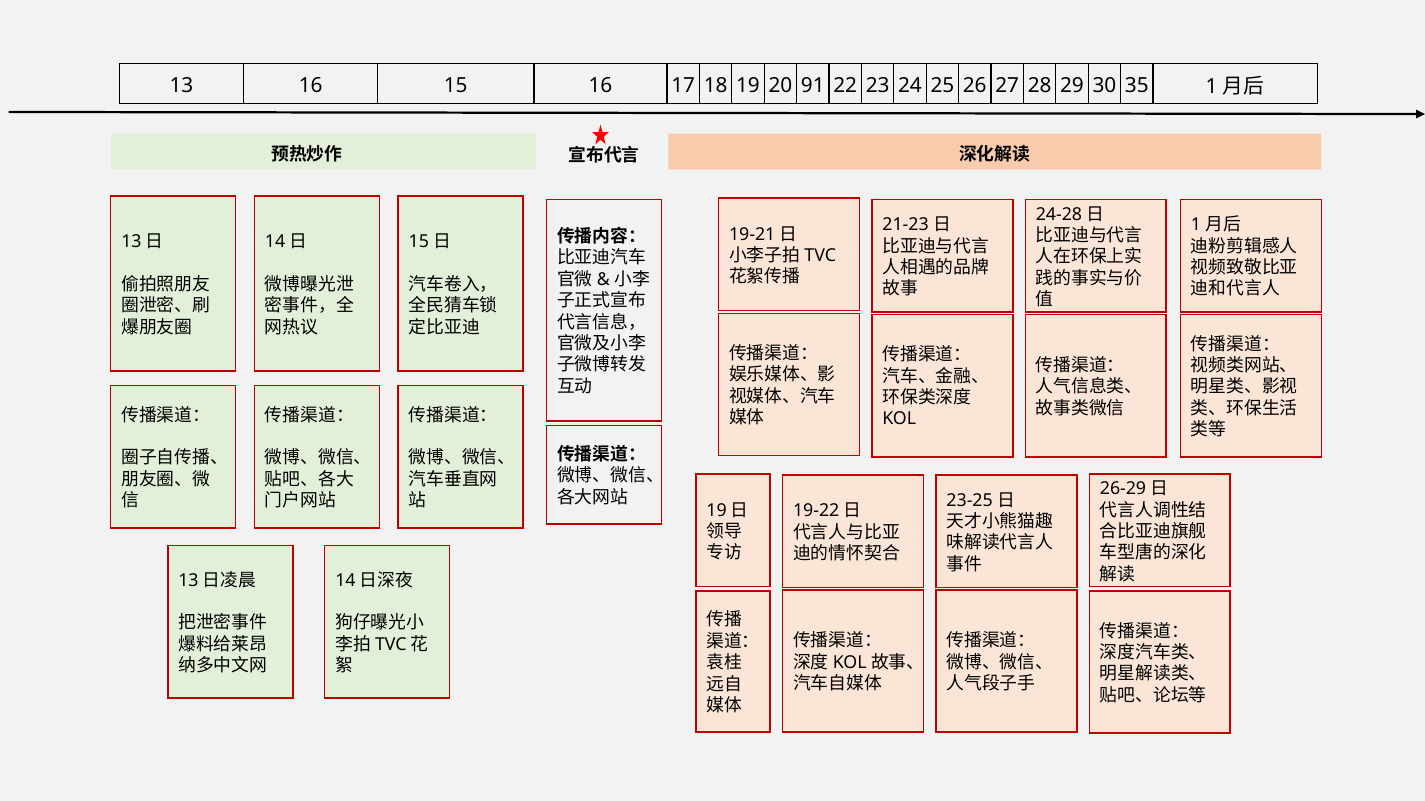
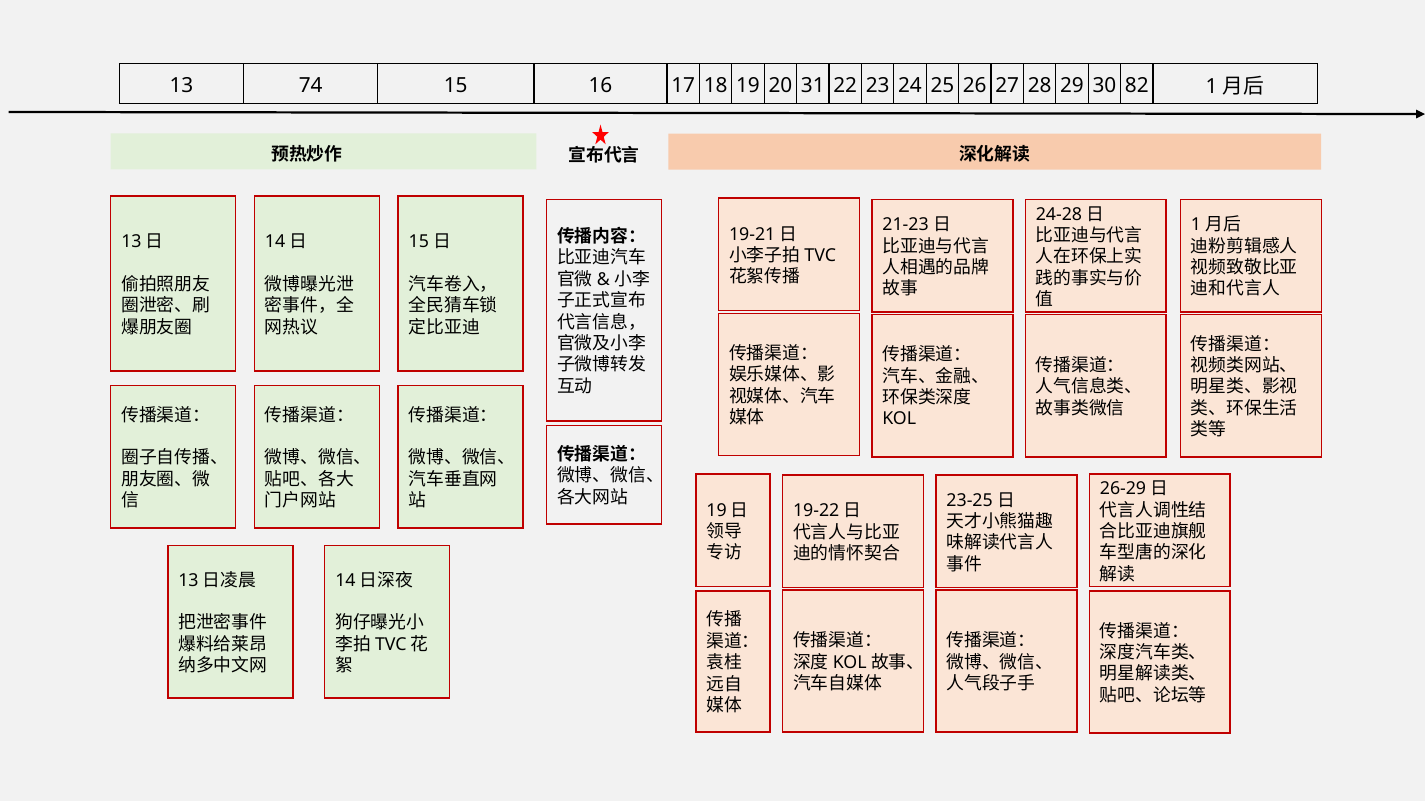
13 16: 16 -> 74 (311, 86)
91: 91 -> 31 (813, 86)
35: 35 -> 82 (1137, 86)
